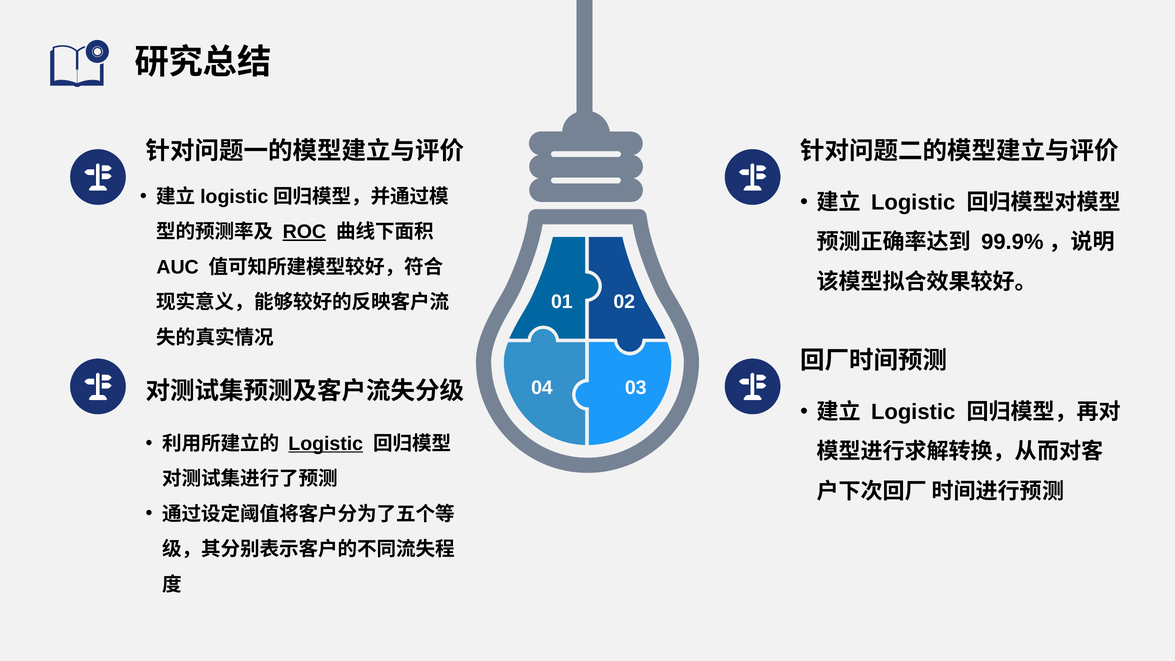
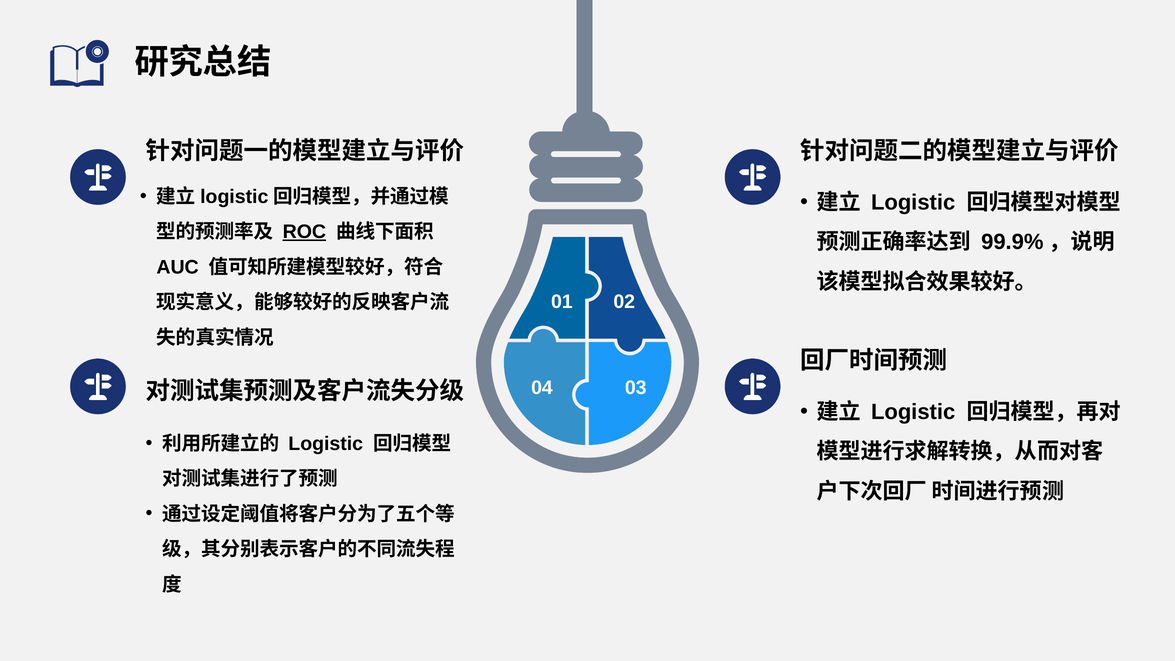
Logistic underline: present -> none (326, 444)
